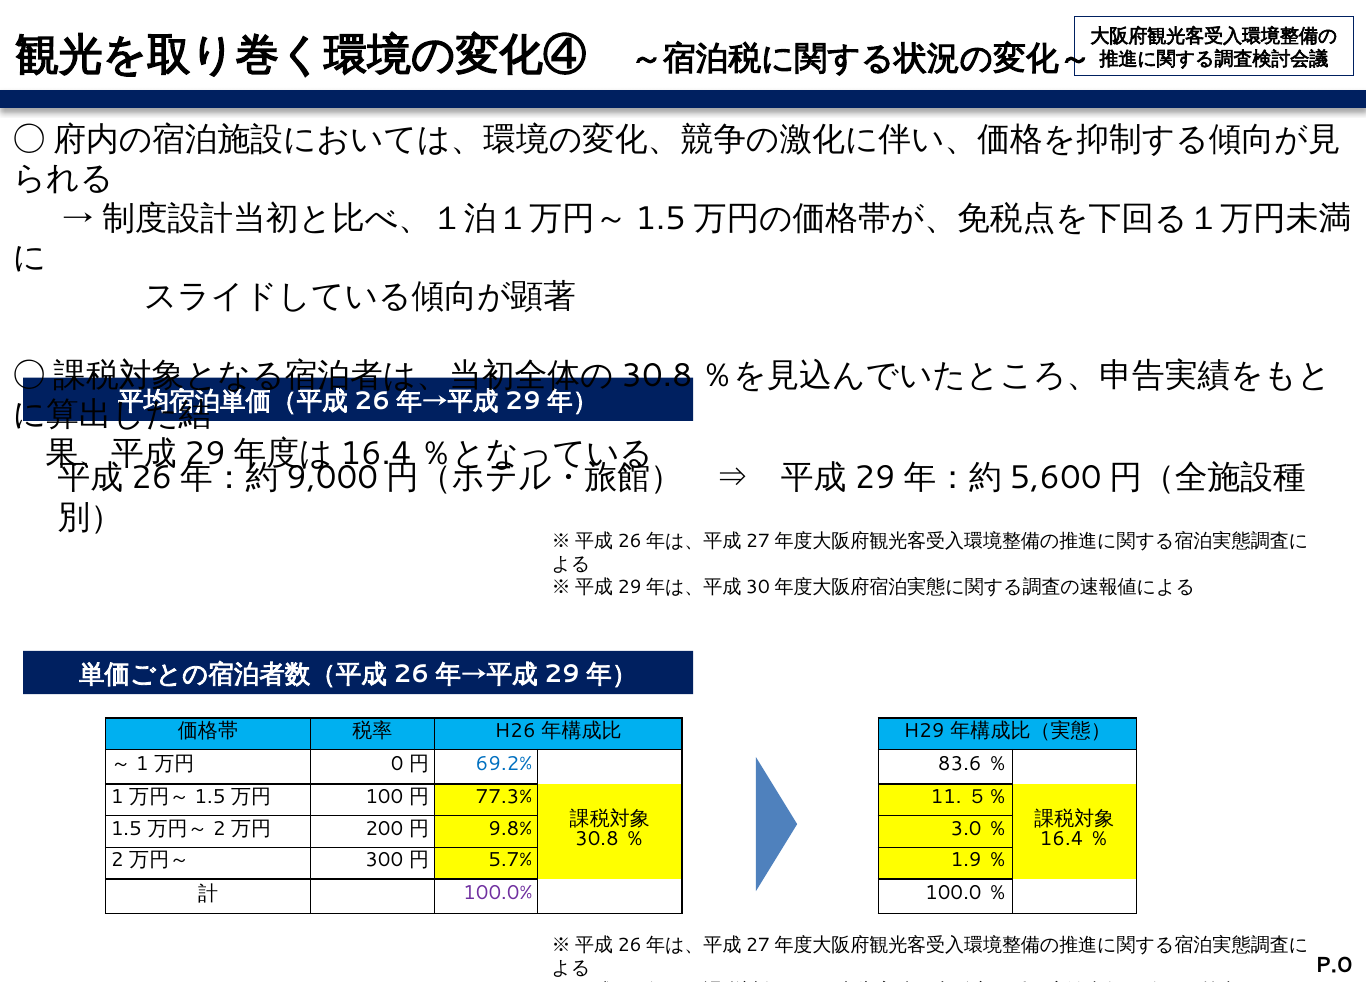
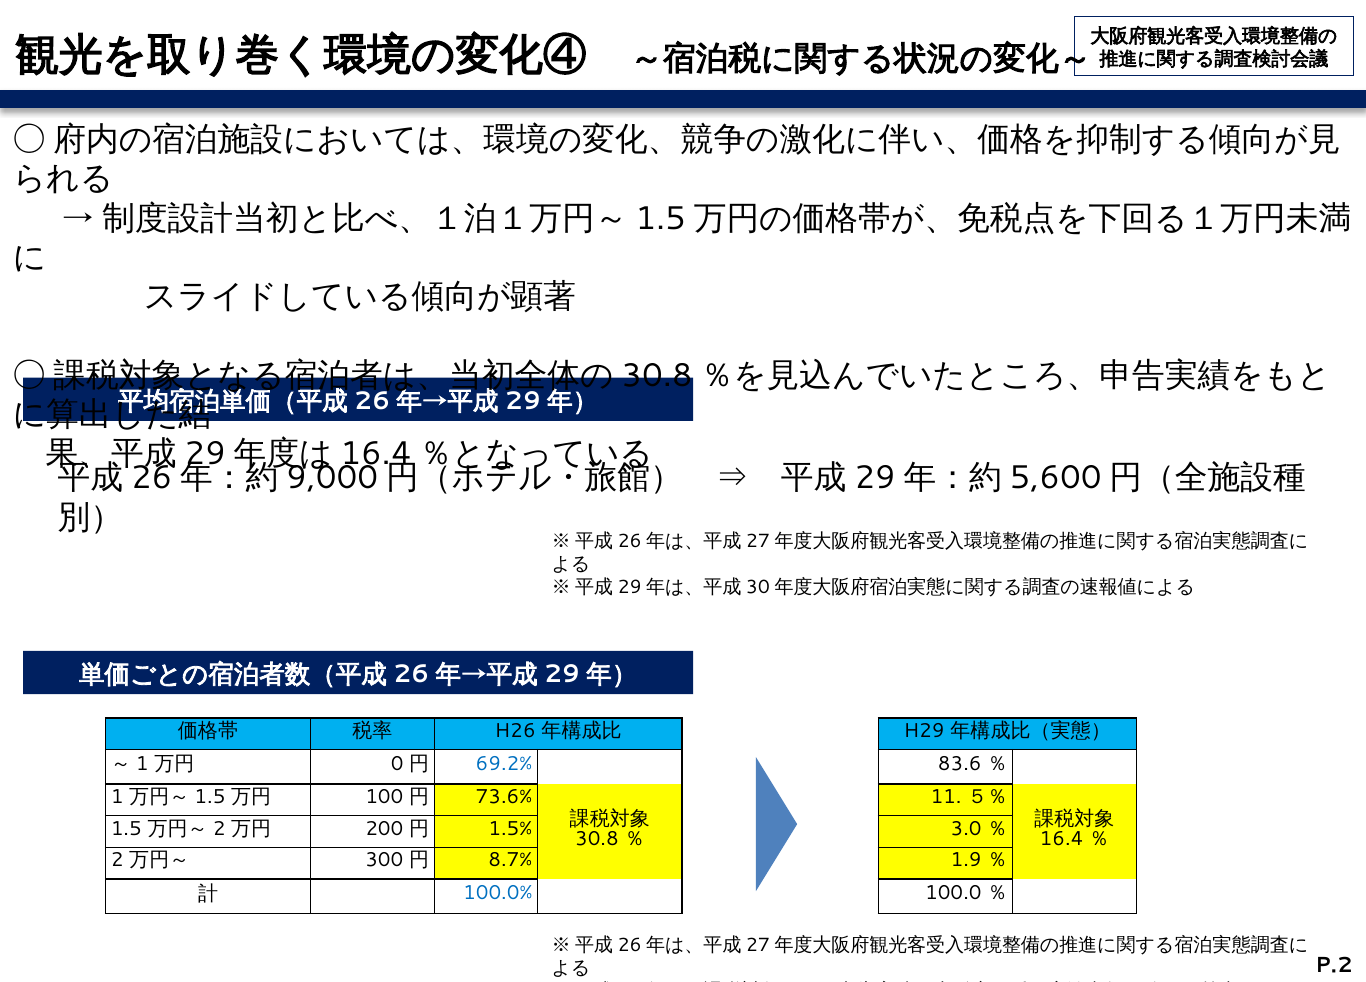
77.3%: 77.3% -> 73.6% (504, 797)
9.8%: 9.8% -> 1.5% (510, 828)
5.7%: 5.7% -> 8.7% (510, 860)
100.0% colour: purple -> blue (498, 893)
P.0: P.0 -> P.2 (1334, 965)
